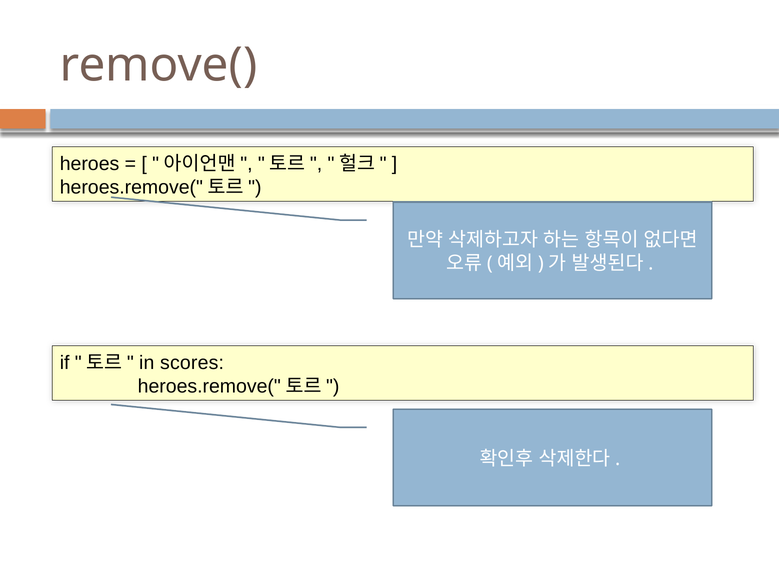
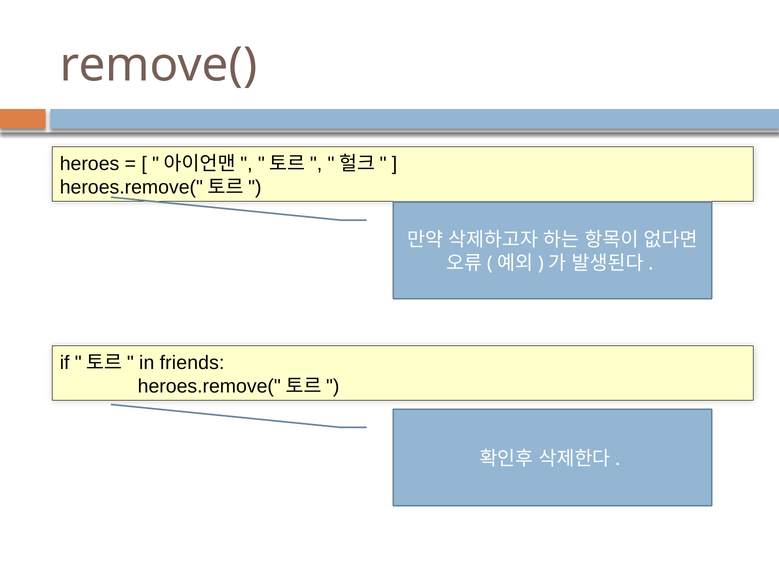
scores: scores -> friends (192, 363)
